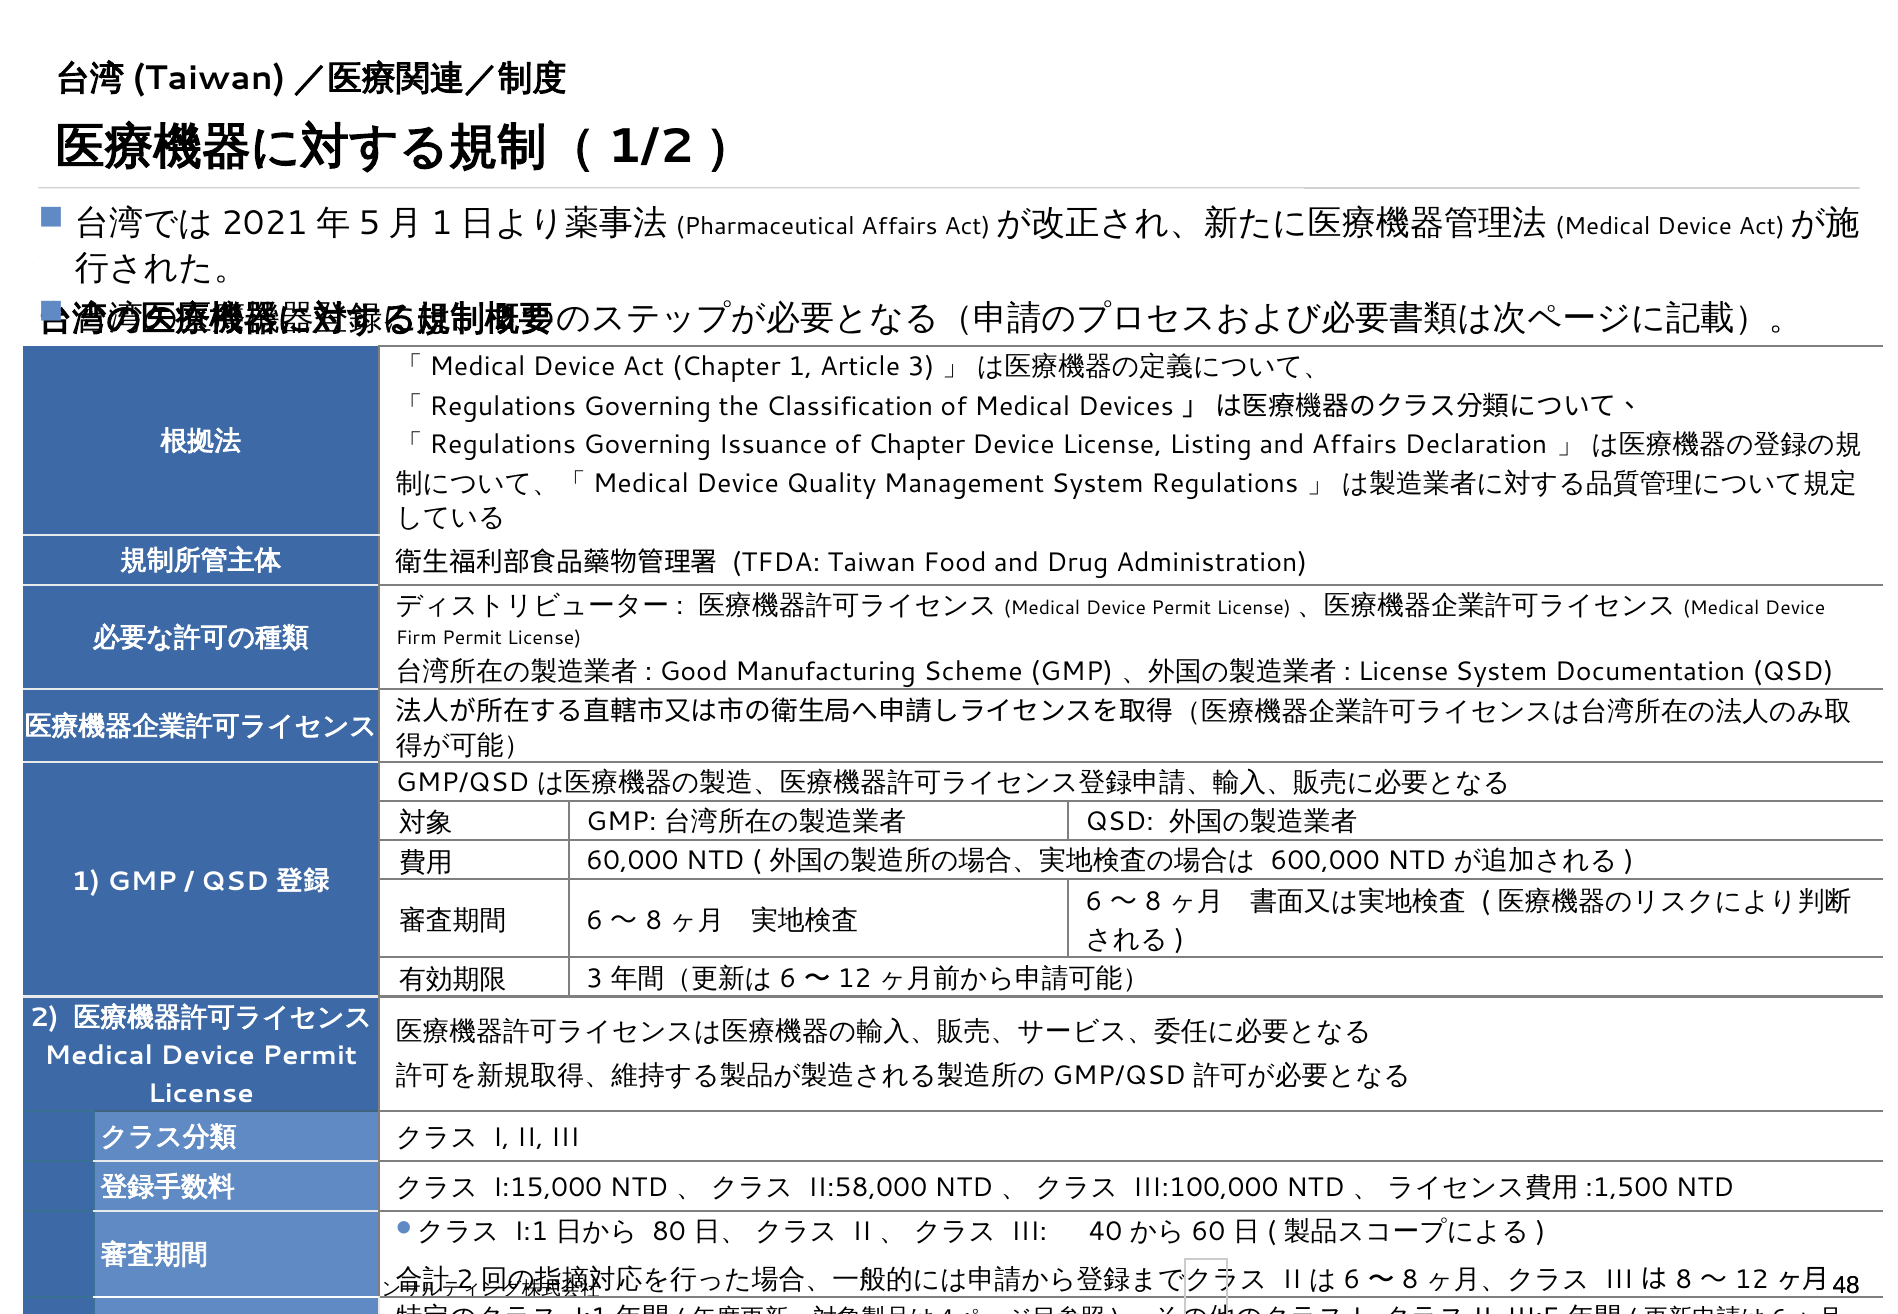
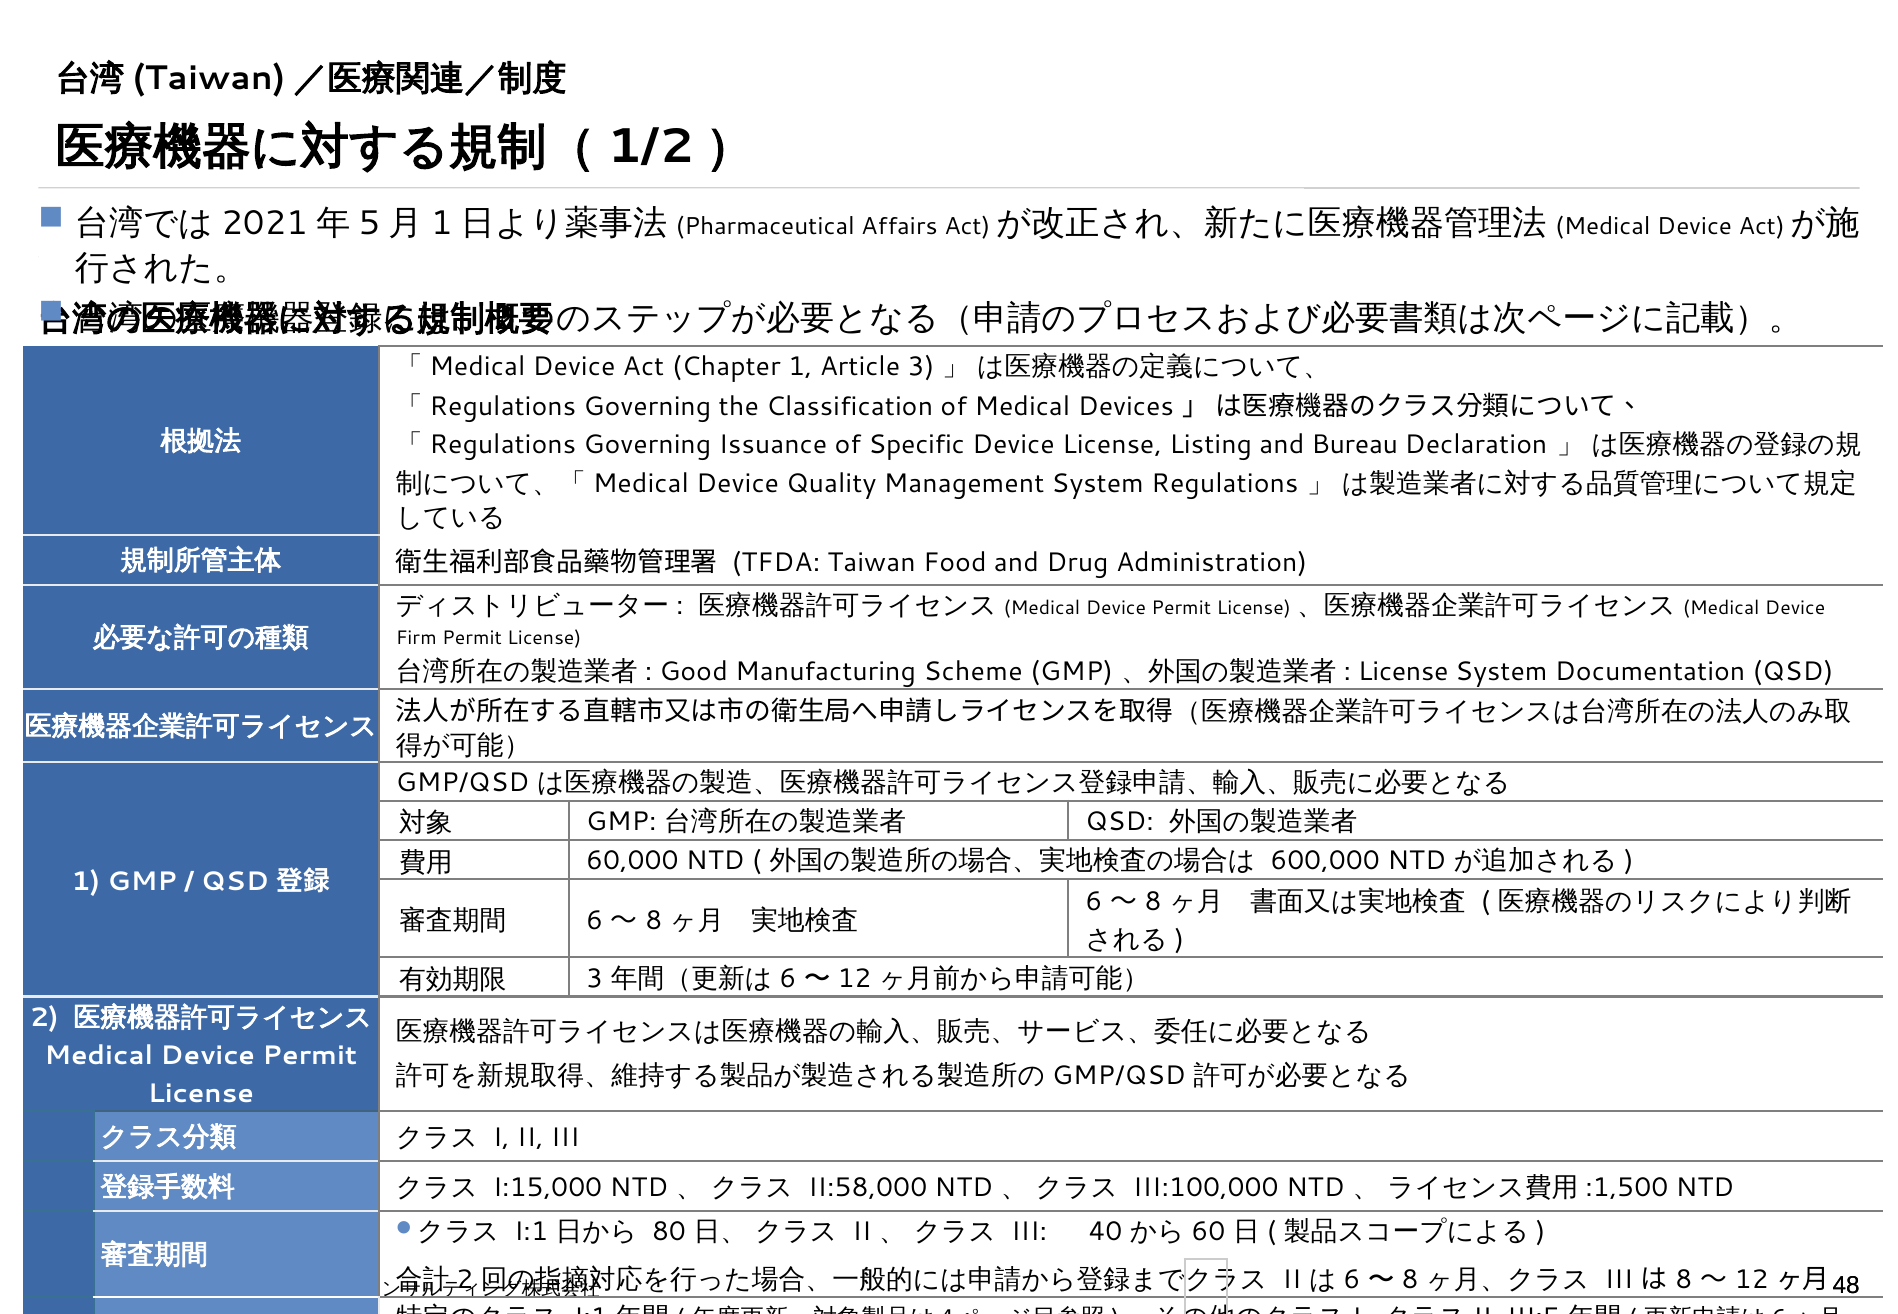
of Chapter: Chapter -> Specific (917, 445)
and Affairs: Affairs -> Bureau (1355, 445)
